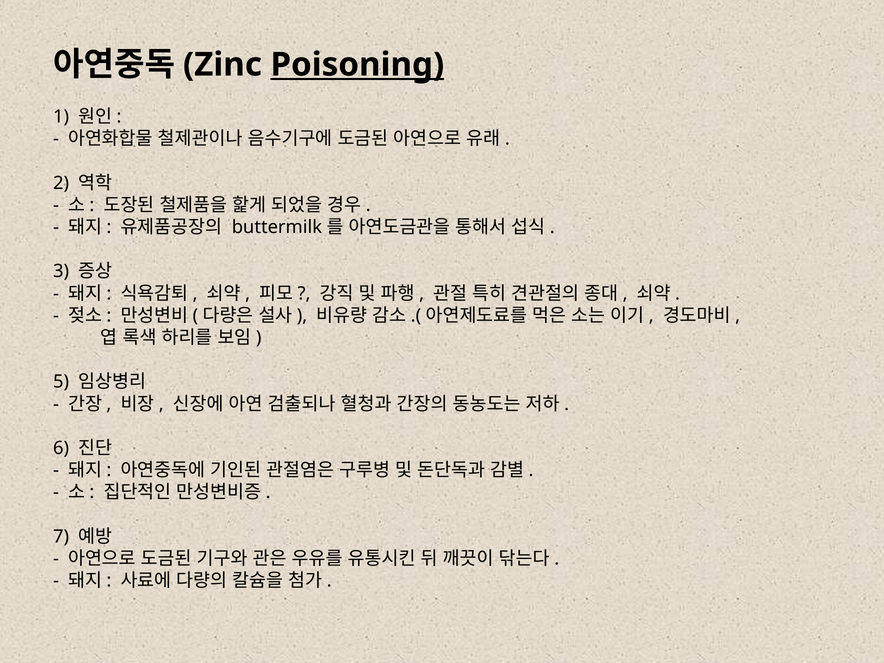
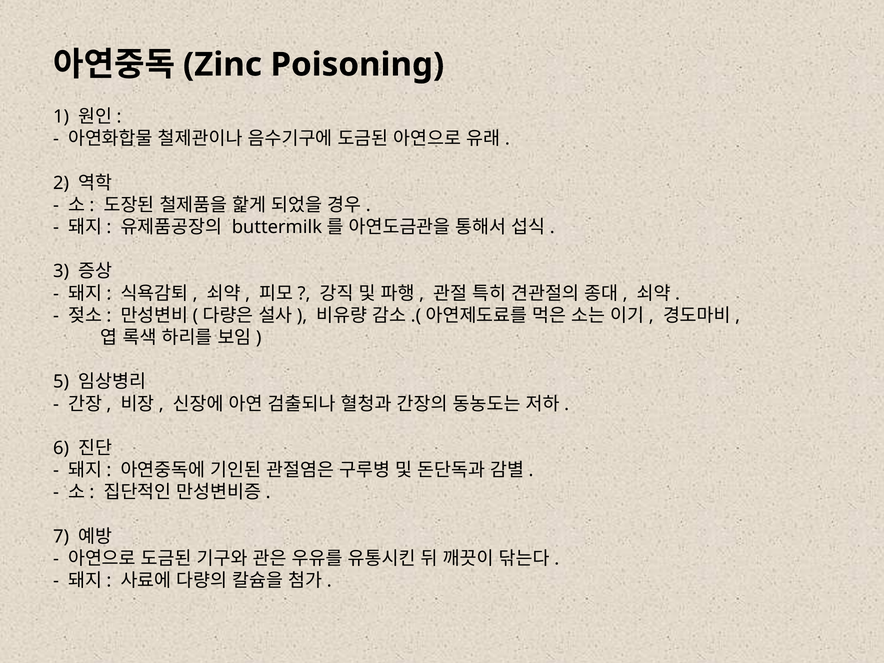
Poisoning underline: present -> none (357, 65)
